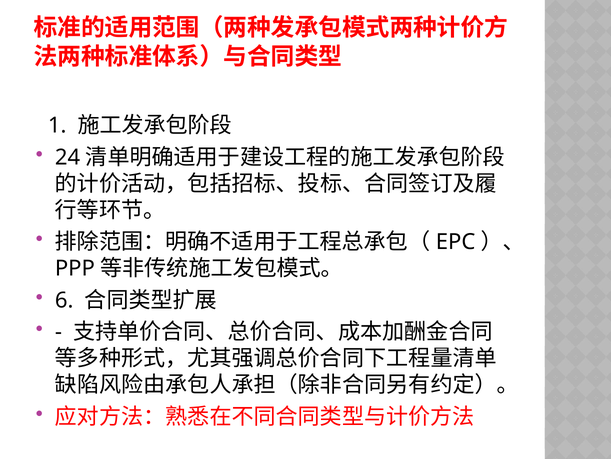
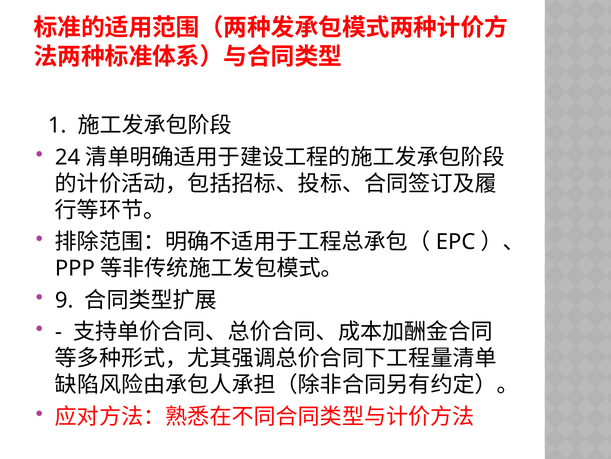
6: 6 -> 9 (64, 300)
